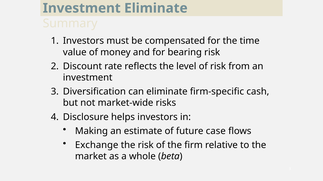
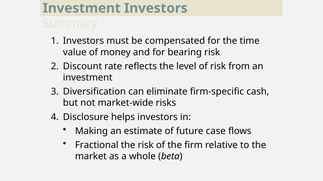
Investment Eliminate: Eliminate -> Investors (156, 8)
Exchange: Exchange -> Fractional (97, 146)
